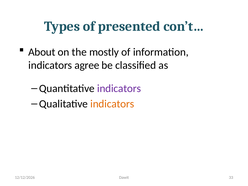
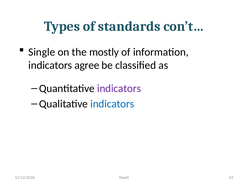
presented: presented -> standards (129, 26)
About: About -> Single (42, 52)
indicators colour: orange -> blue (112, 104)
